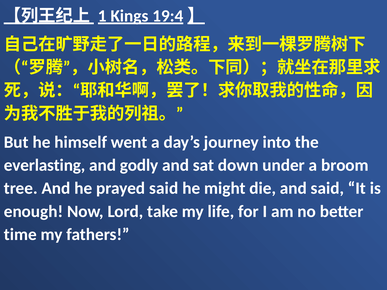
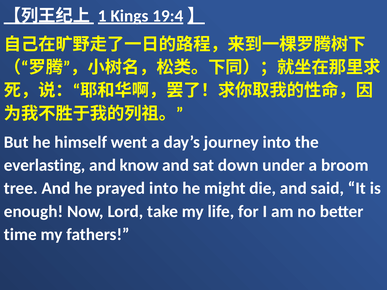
godly: godly -> know (139, 165)
prayed said: said -> into (164, 188)
